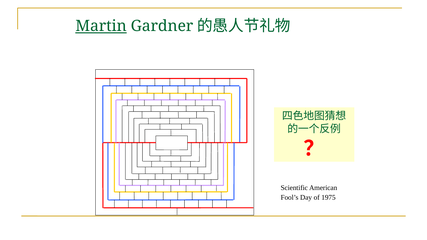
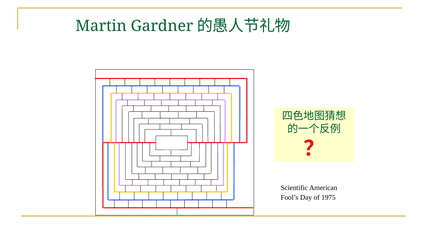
Martin underline: present -> none (101, 26)
